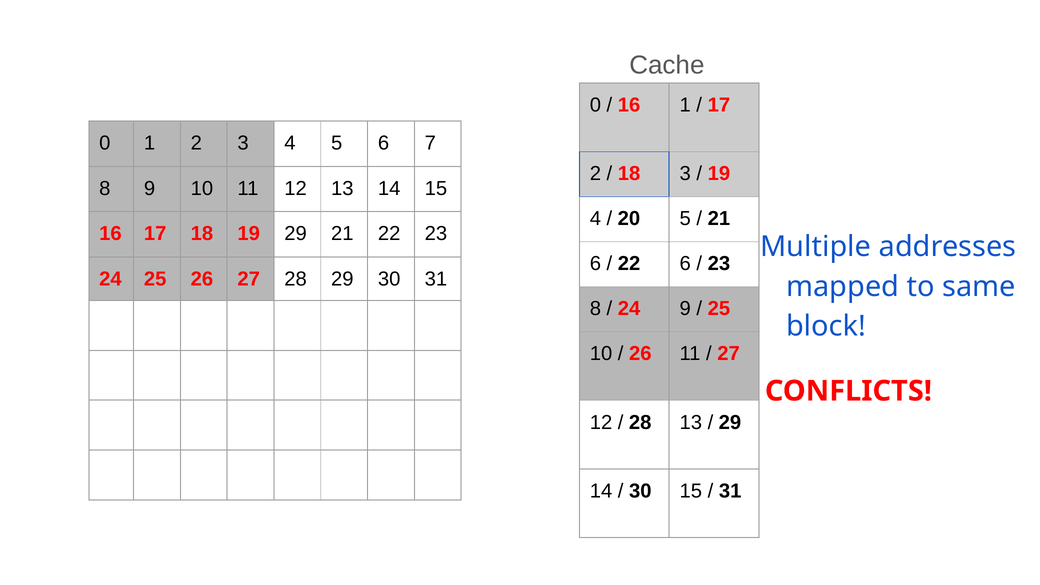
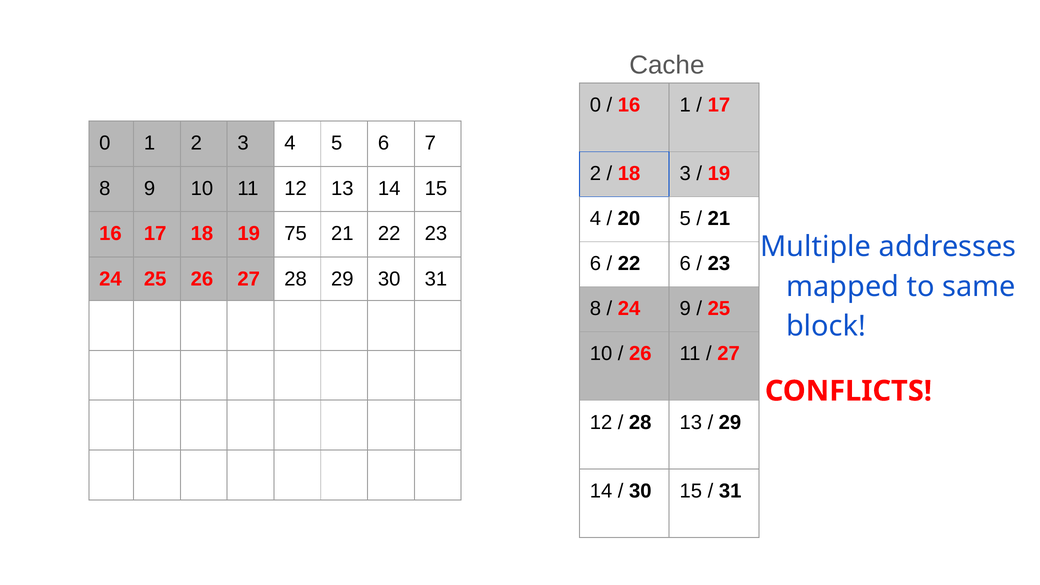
19 29: 29 -> 75 (296, 234)
